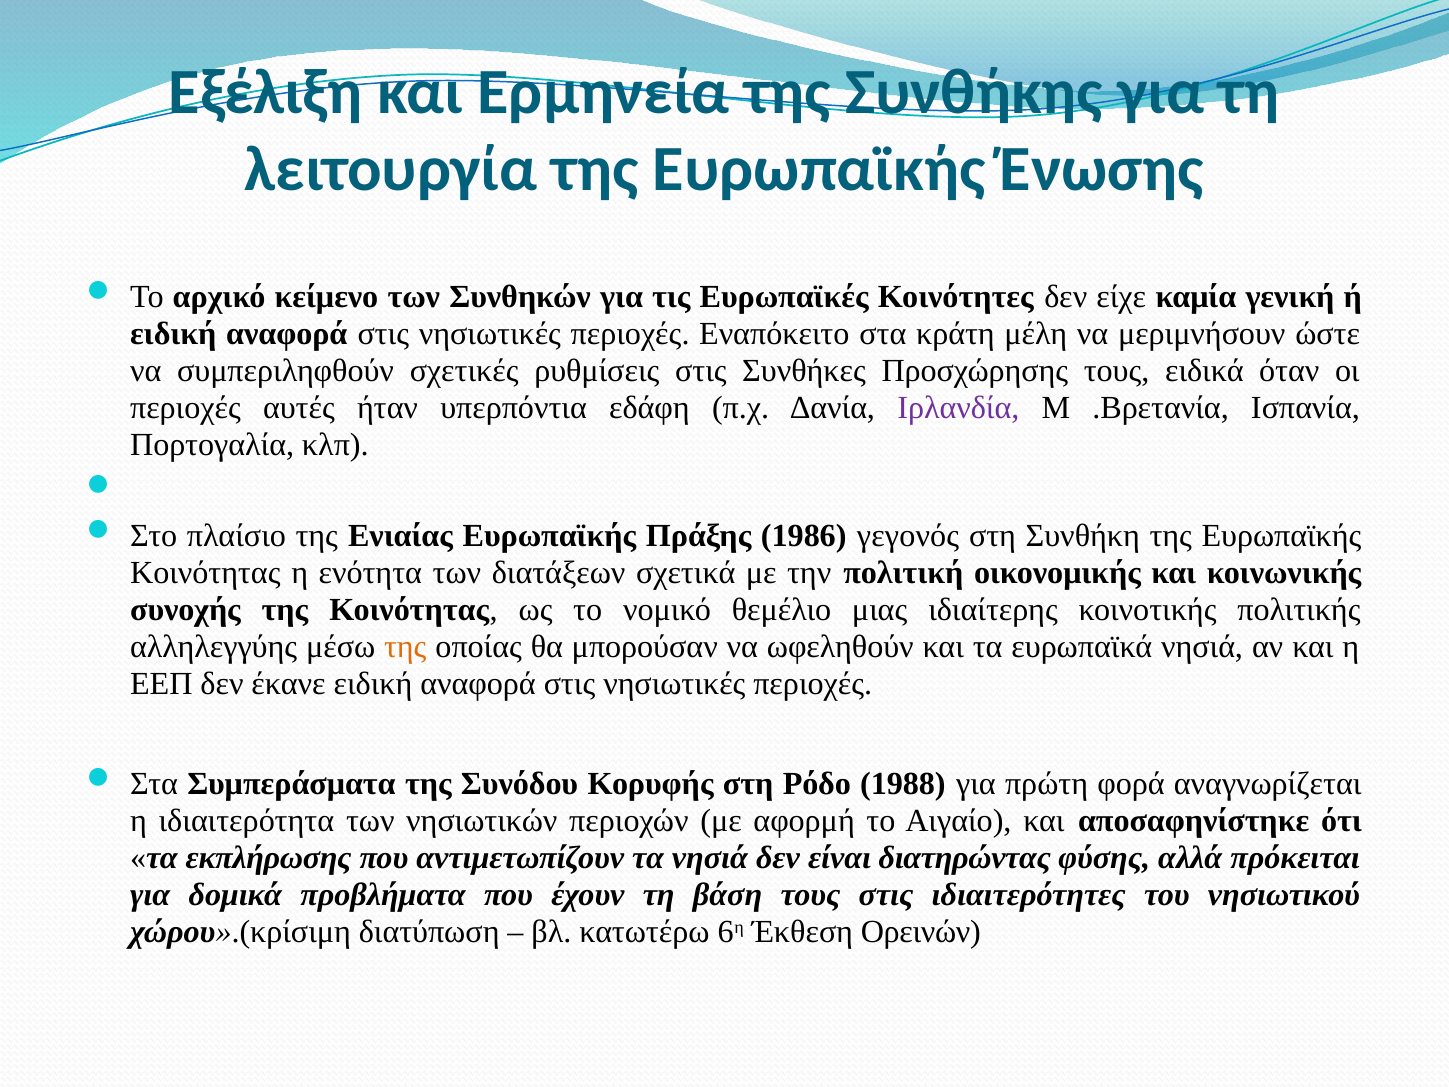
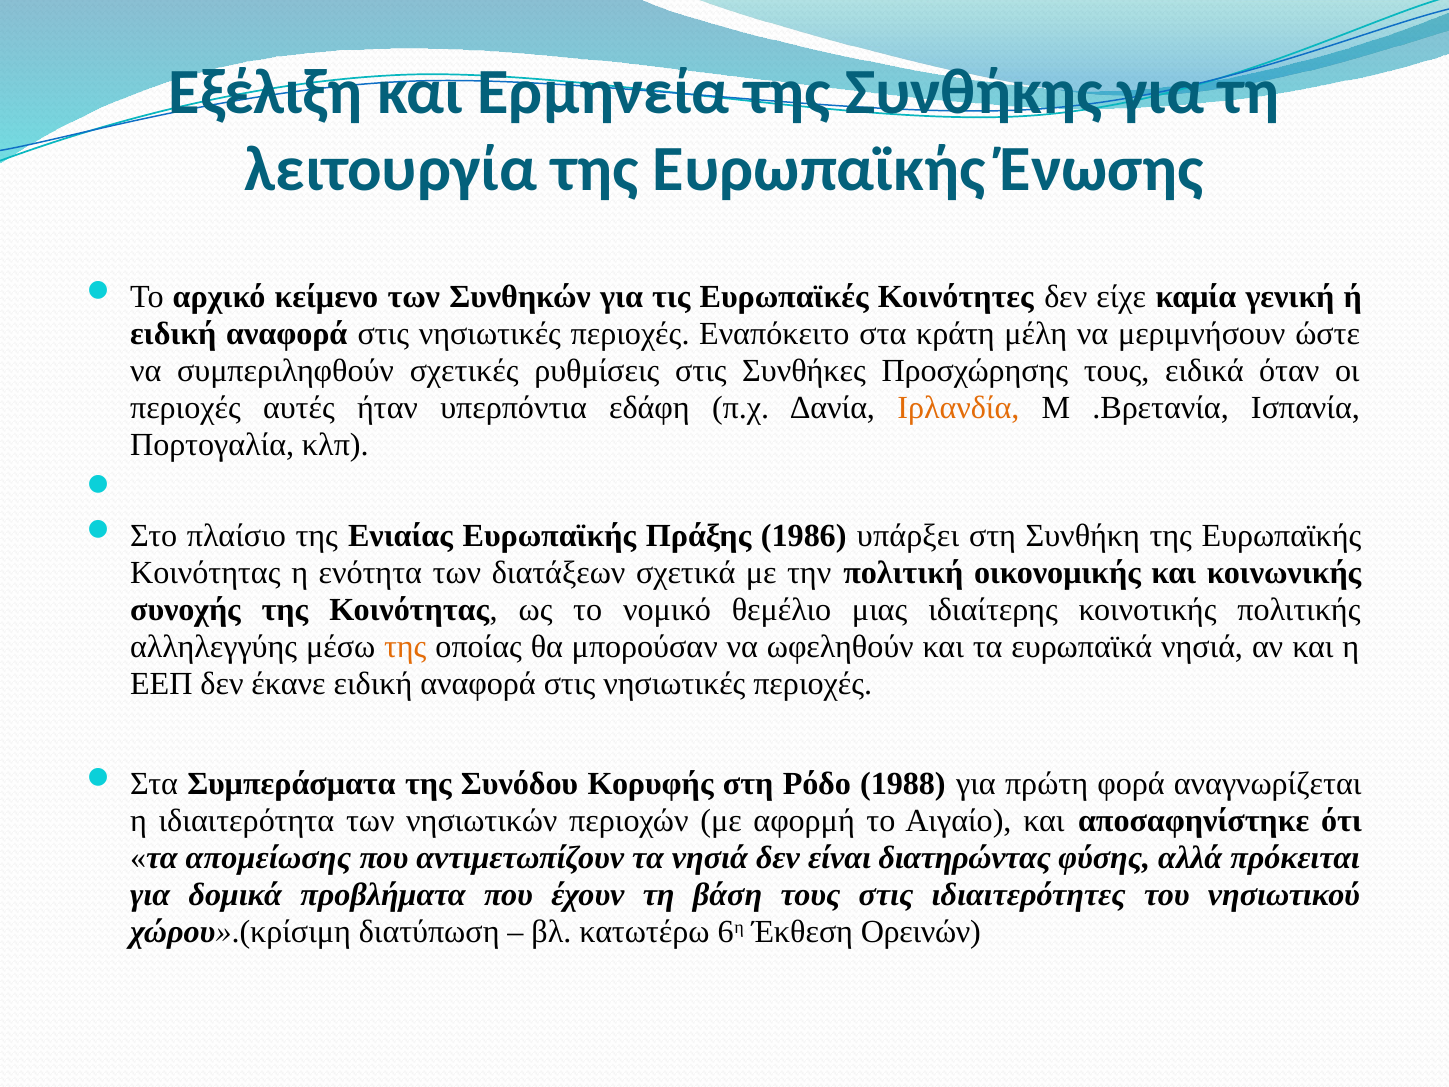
Ιρλανδία colour: purple -> orange (958, 408)
γεγονός: γεγονός -> υπάρξει (908, 535)
εκπλήρωσης: εκπλήρωσης -> απομείωσης (268, 858)
